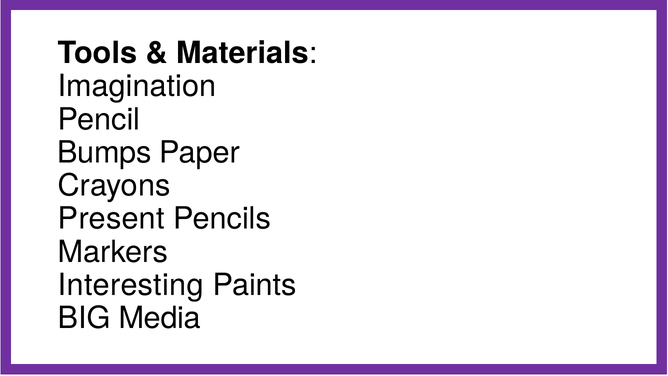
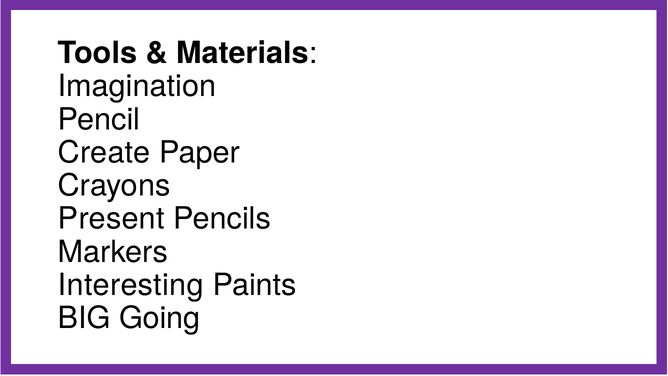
Bumps: Bumps -> Create (104, 153)
Media: Media -> Going (160, 318)
